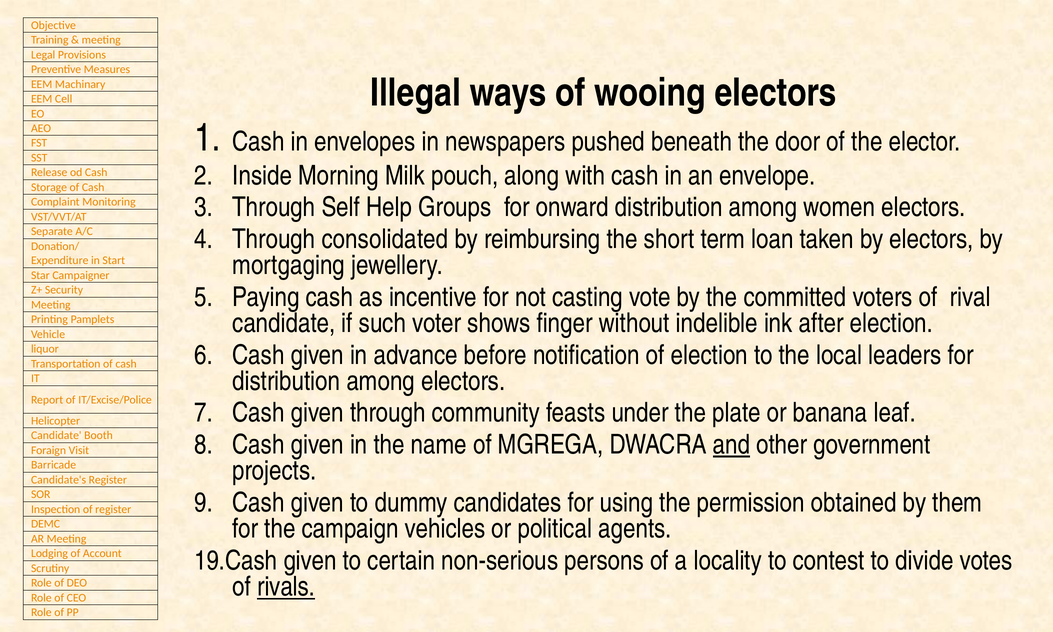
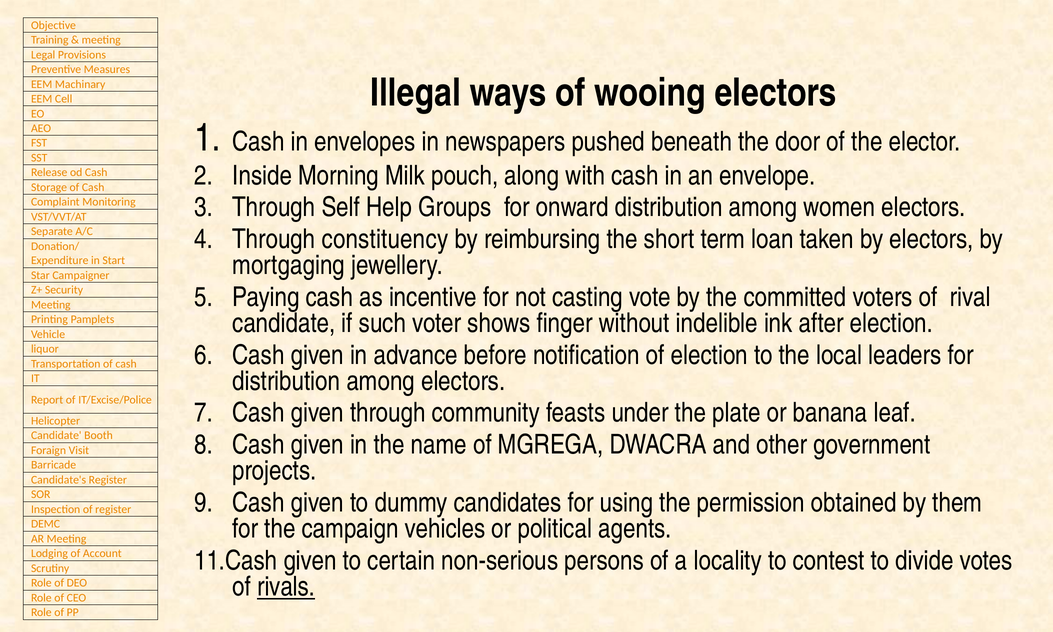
consolidated: consolidated -> constituency (385, 239)
and underline: present -> none (732, 445)
19.Cash: 19.Cash -> 11.Cash (236, 560)
